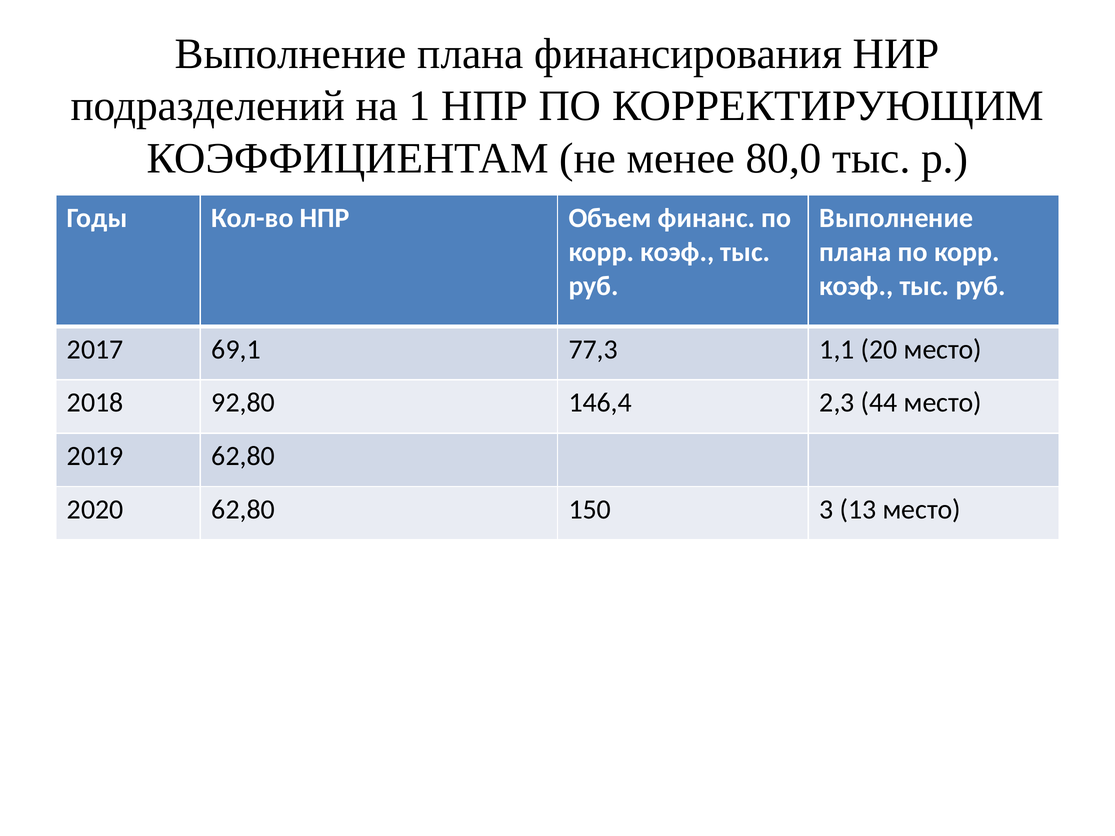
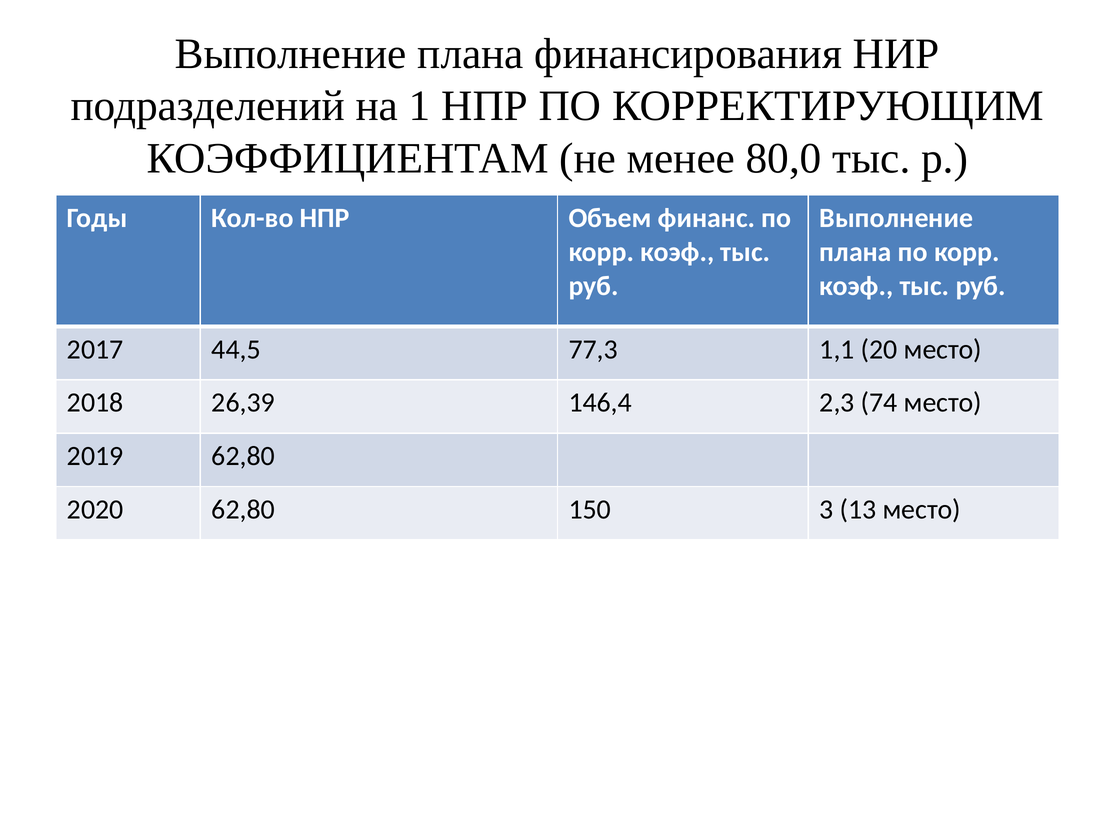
69,1: 69,1 -> 44,5 (236, 350)
92,80: 92,80 -> 26,39 (243, 403)
44: 44 -> 74 (879, 403)
